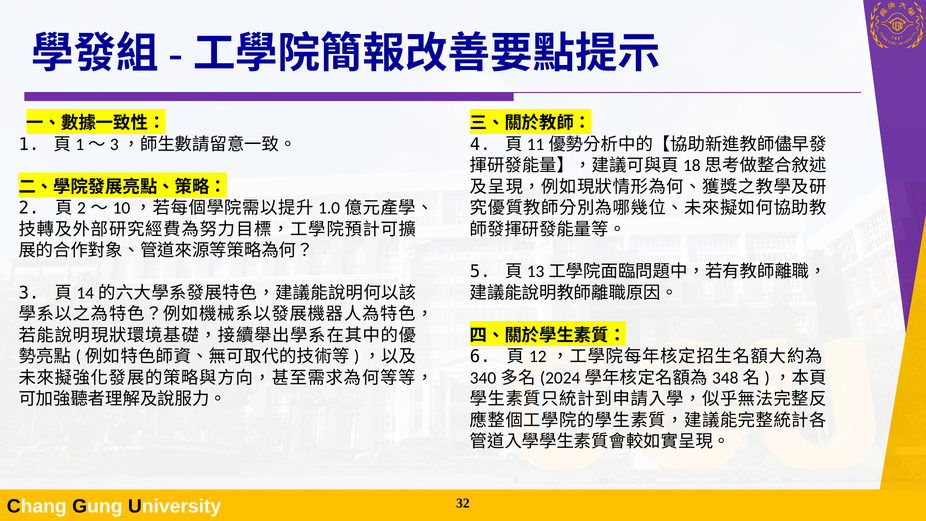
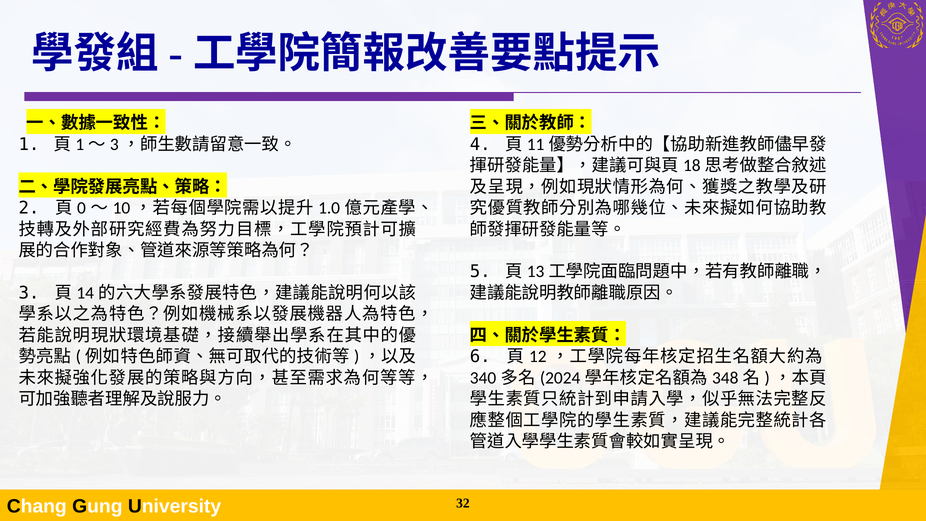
2: 2 -> 0 (81, 208)
